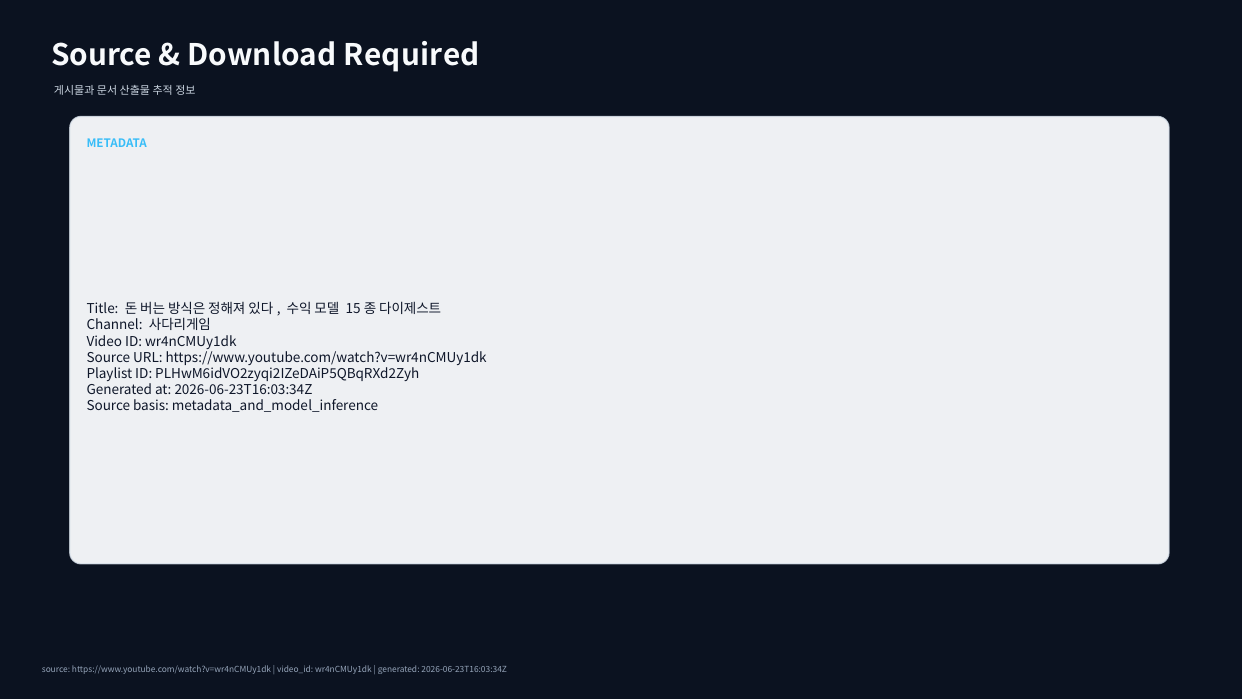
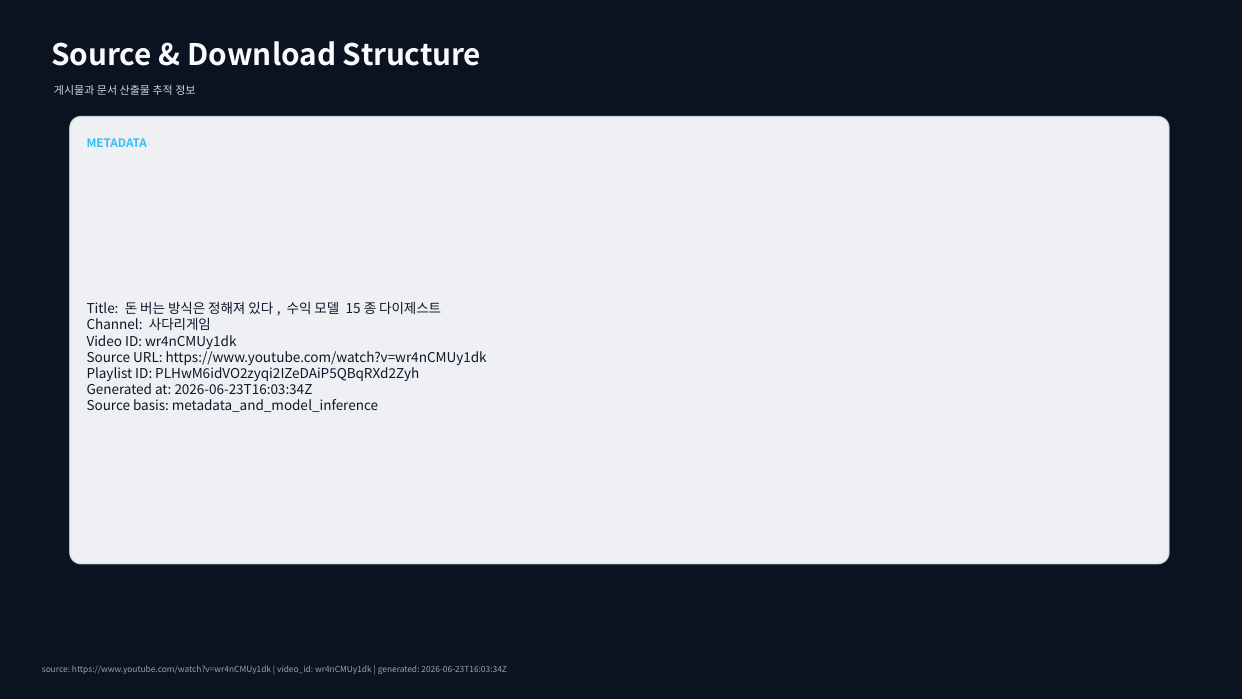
Required: Required -> Structure (412, 56)
